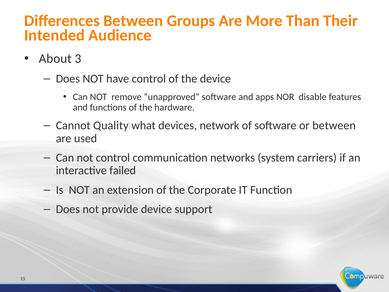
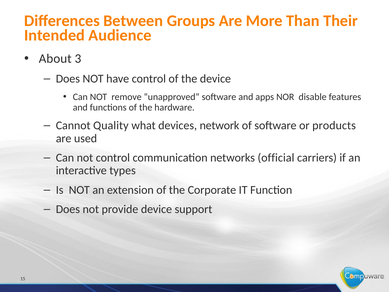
or between: between -> products (334, 125)
system: system -> official (276, 158)
failed: failed -> types (123, 170)
